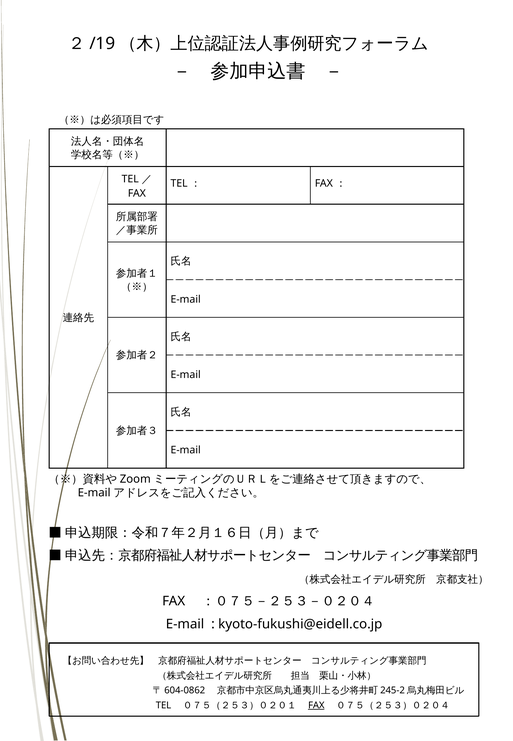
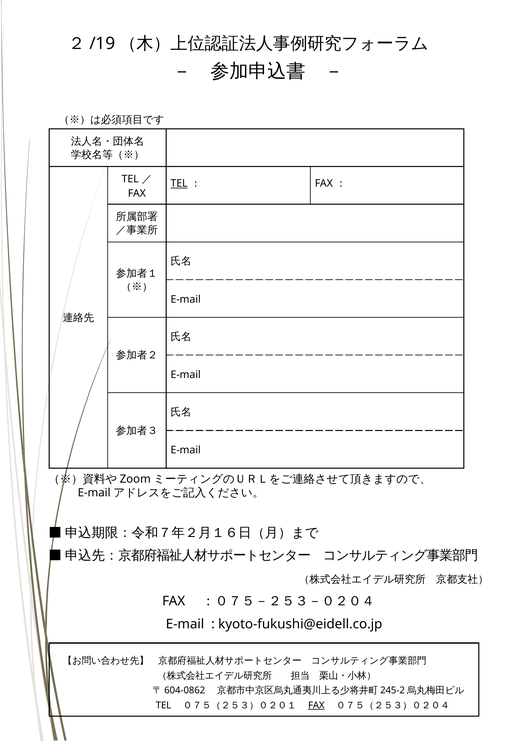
TEL underline: none -> present (179, 183)
